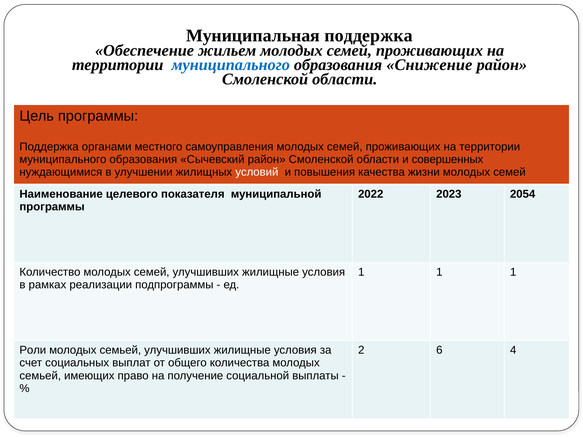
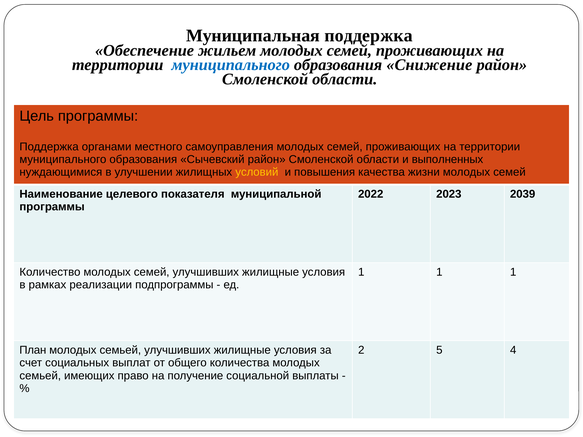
совершенных: совершенных -> выполненных (448, 160)
условий colour: white -> yellow (257, 172)
2054: 2054 -> 2039 (523, 194)
Роли: Роли -> План (33, 350)
6: 6 -> 5 (439, 350)
